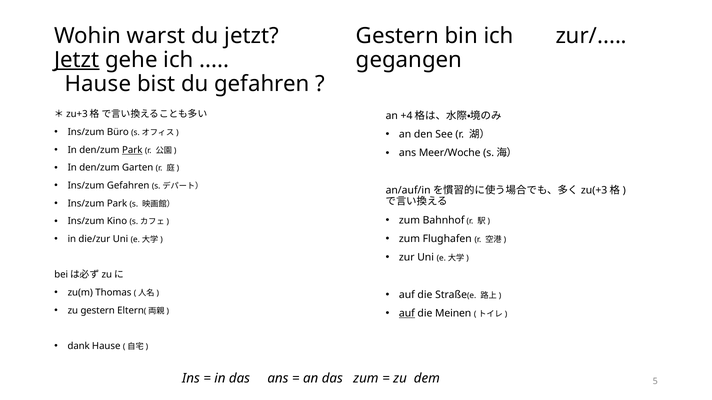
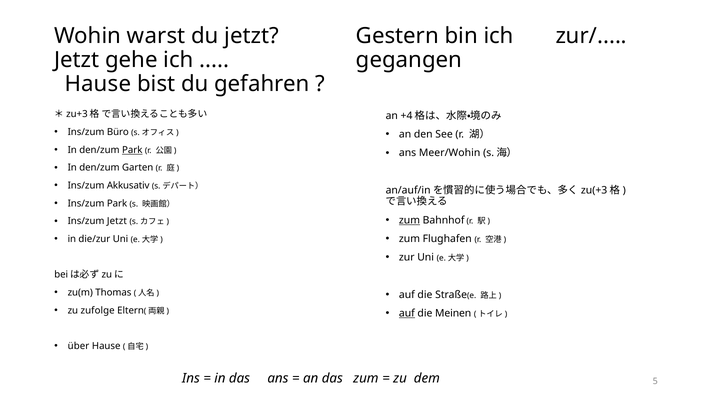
Jetzt underline: present -> none (77, 60)
Meer/Woche: Meer/Woche -> Meer/Wohin (450, 153)
Ins/zum Gefahren: Gefahren -> Akkusativ (128, 186)
zum underline: none -> present (409, 220)
Ins/zum Kino: Kino -> Jetzt (117, 222)
zu gestern: gestern -> zufolge (98, 311)
dank: dank -> über (79, 346)
